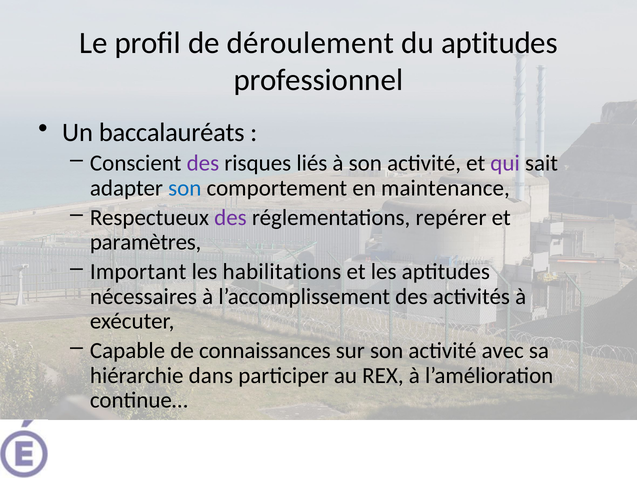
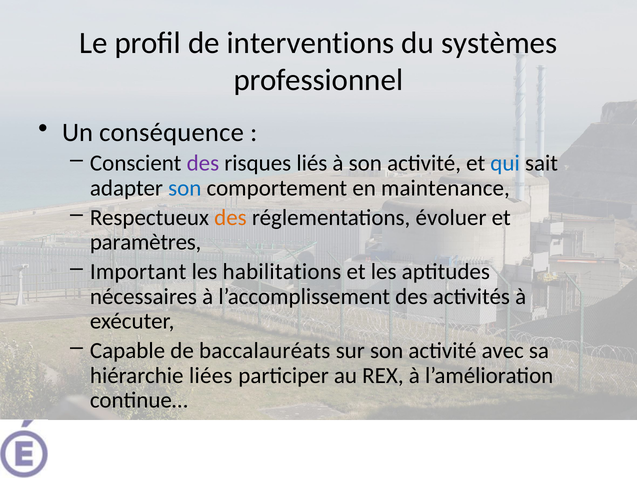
déroulement: déroulement -> interventions (311, 43)
du aptitudes: aptitudes -> systèmes (499, 43)
baccalauréats: baccalauréats -> conséquence (171, 132)
qui colour: purple -> blue (505, 163)
des colour: purple -> orange (230, 217)
repérer: repérer -> évoluer (451, 217)
connaissances: connaissances -> baccalauréats (265, 350)
dans: dans -> liées (211, 375)
